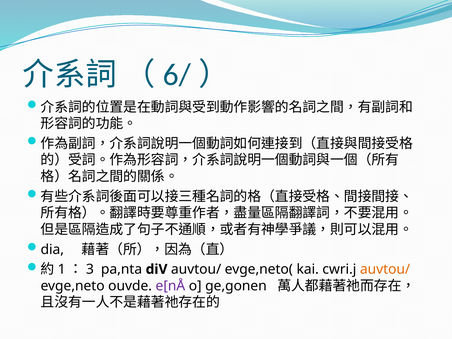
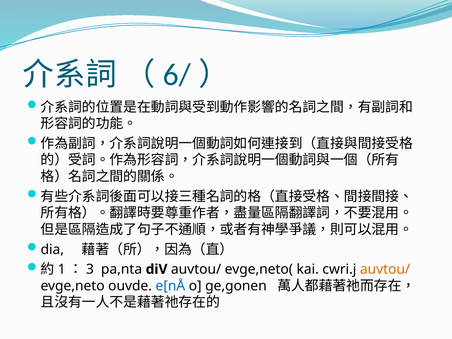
e[nÅ colour: purple -> blue (170, 286)
